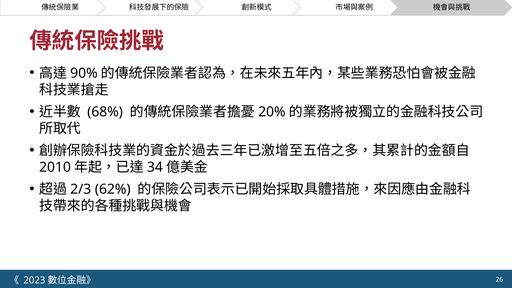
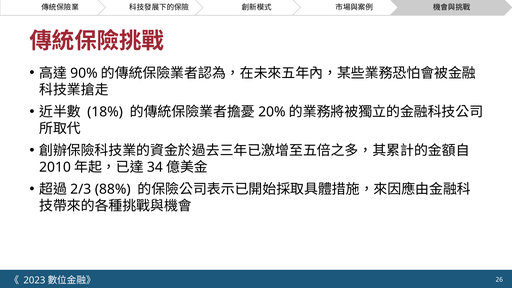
68%: 68% -> 18% (105, 112)
62%: 62% -> 88% (113, 189)
